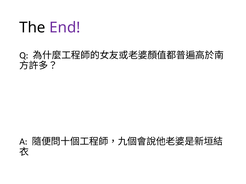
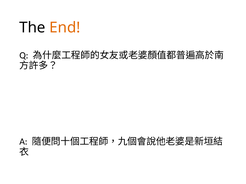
End colour: purple -> orange (65, 28)
